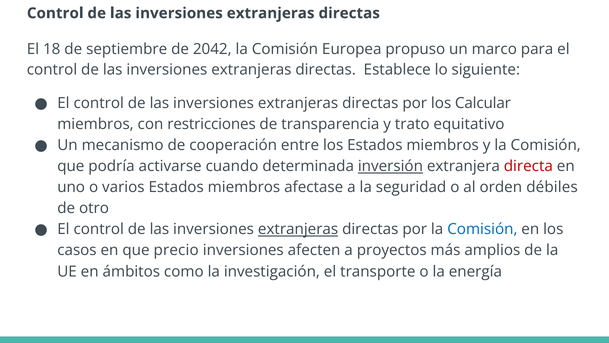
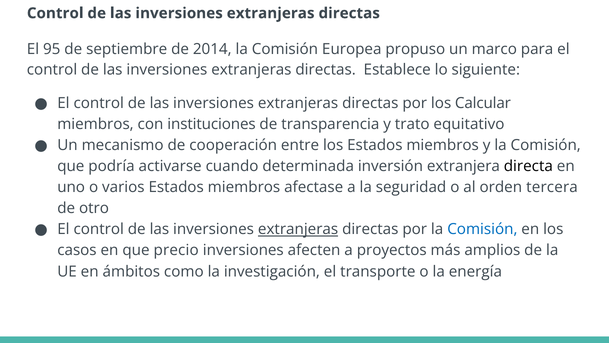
18: 18 -> 95 (52, 49)
2042: 2042 -> 2014 (212, 49)
restricciones: restricciones -> instituciones (212, 124)
inversión underline: present -> none (390, 166)
directa colour: red -> black (528, 166)
débiles: débiles -> tercera (552, 187)
